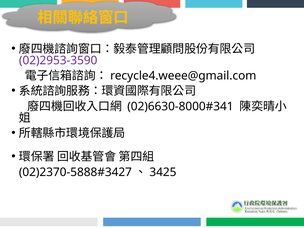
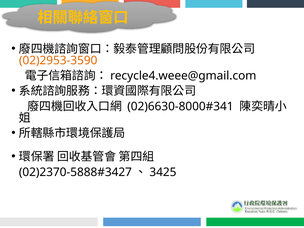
02)2953-3590 colour: purple -> orange (58, 61)
